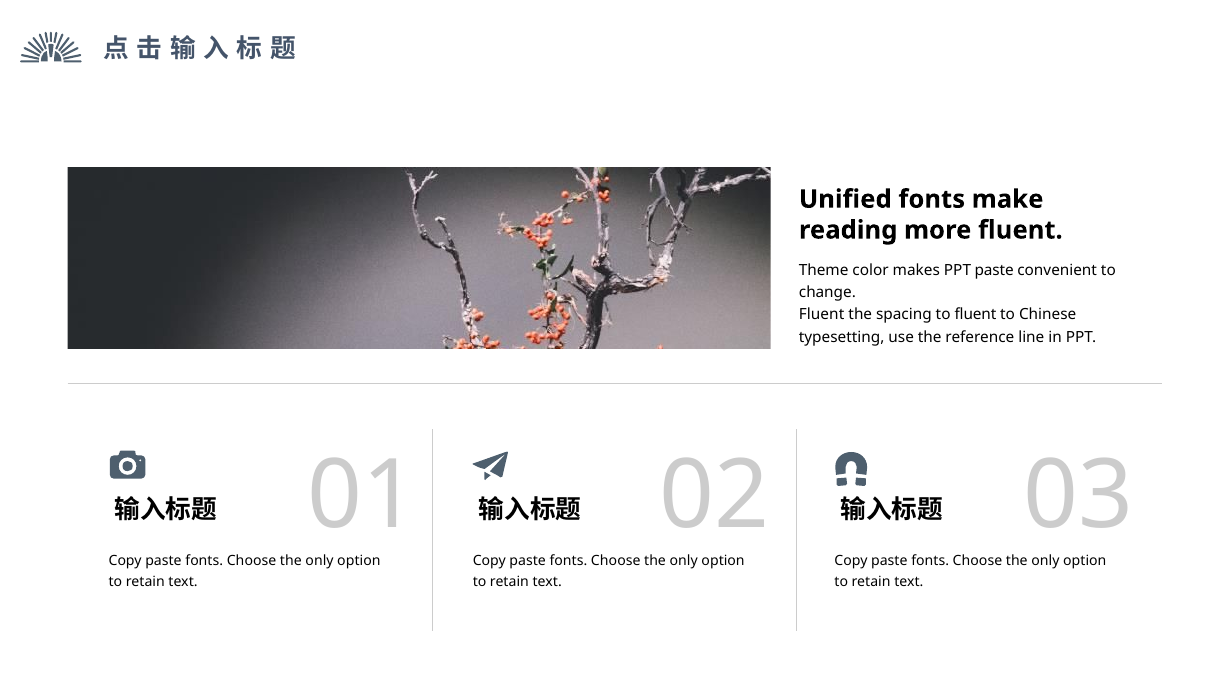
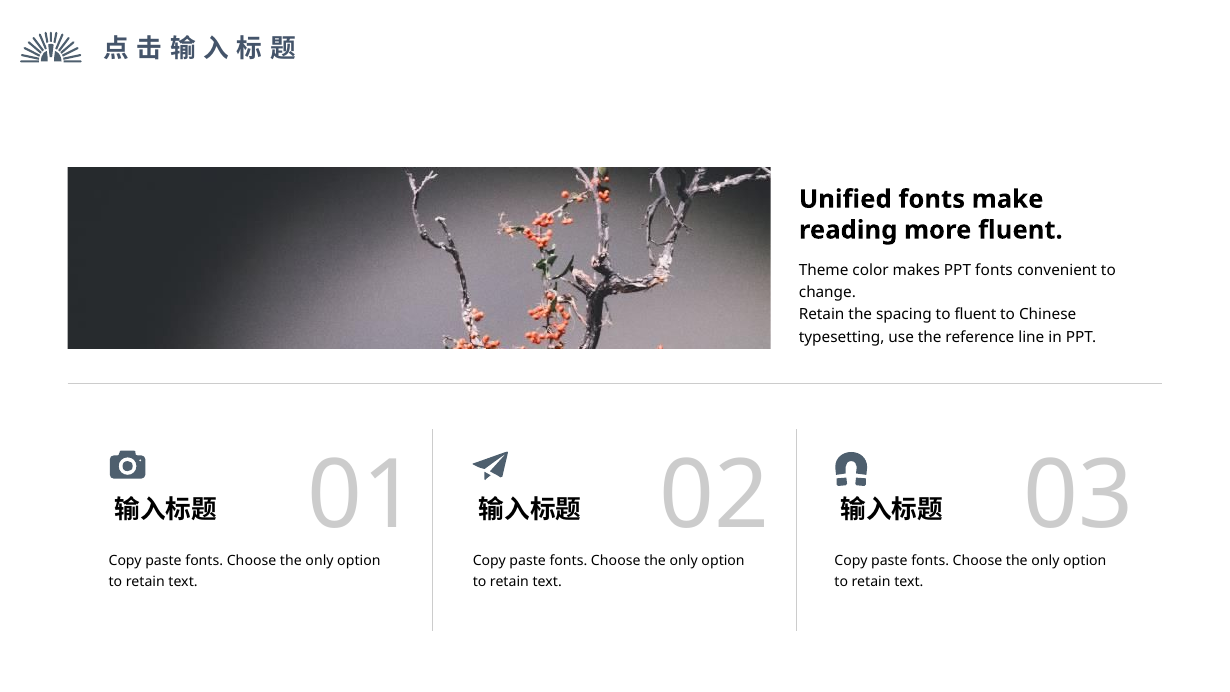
PPT paste: paste -> fonts (994, 271)
Fluent: Fluent -> Retain (822, 315)
